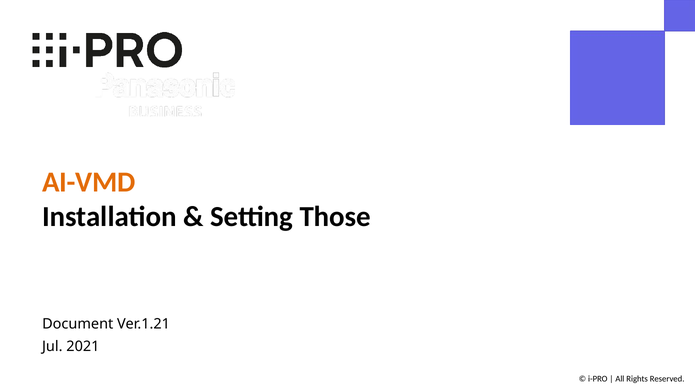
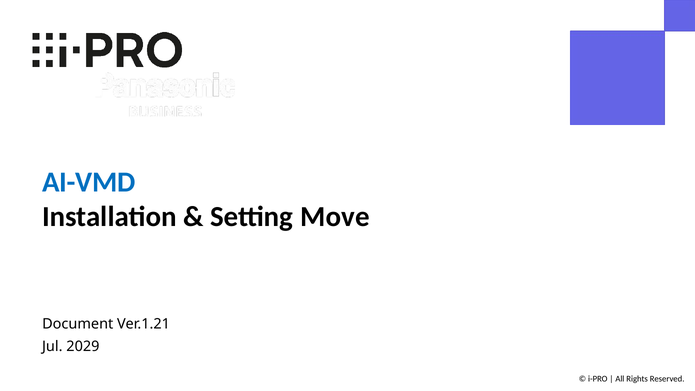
AI-VMD colour: orange -> blue (89, 182)
Those: Those -> Move (335, 217)
2021: 2021 -> 2029 (83, 346)
